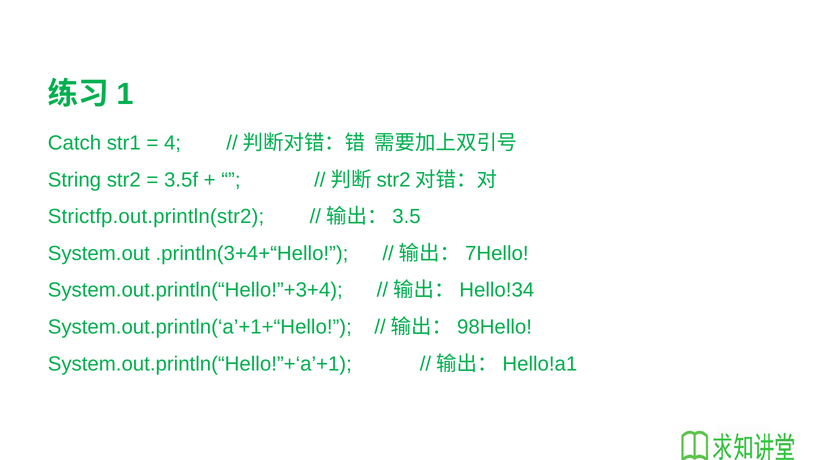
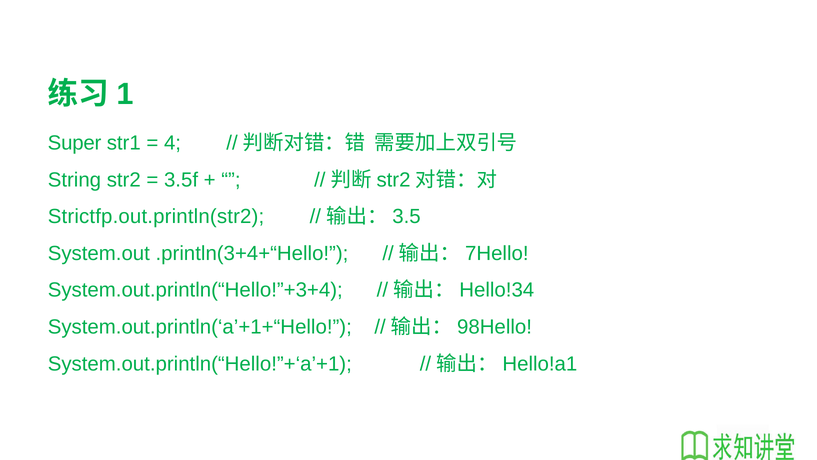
Catch: Catch -> Super (75, 143)
